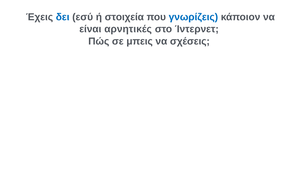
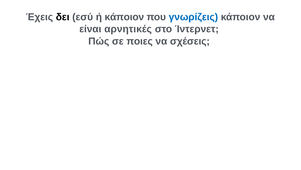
δει colour: blue -> black (63, 17)
ή στοιχεία: στοιχεία -> κάποιον (124, 17)
μπεις: μπεις -> ποιες (140, 41)
